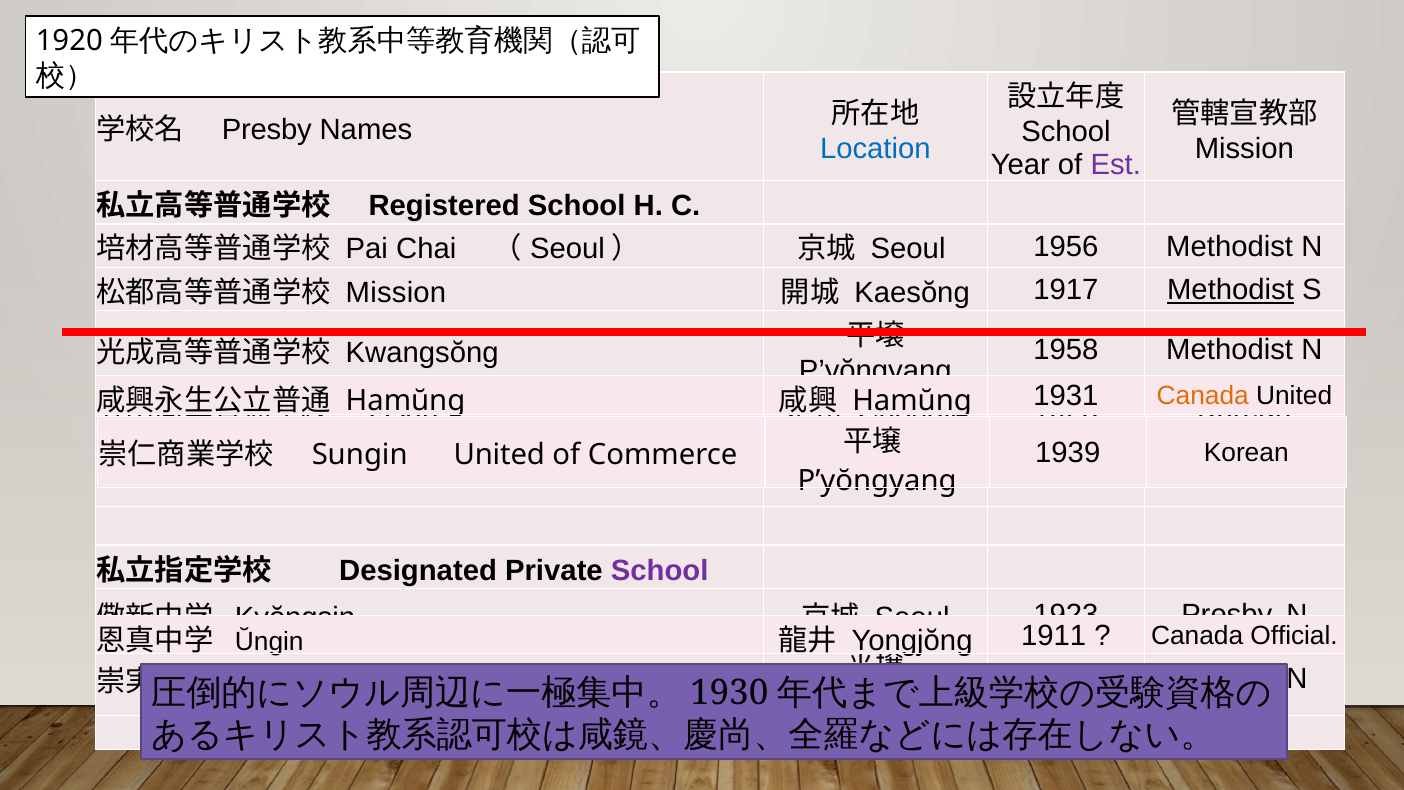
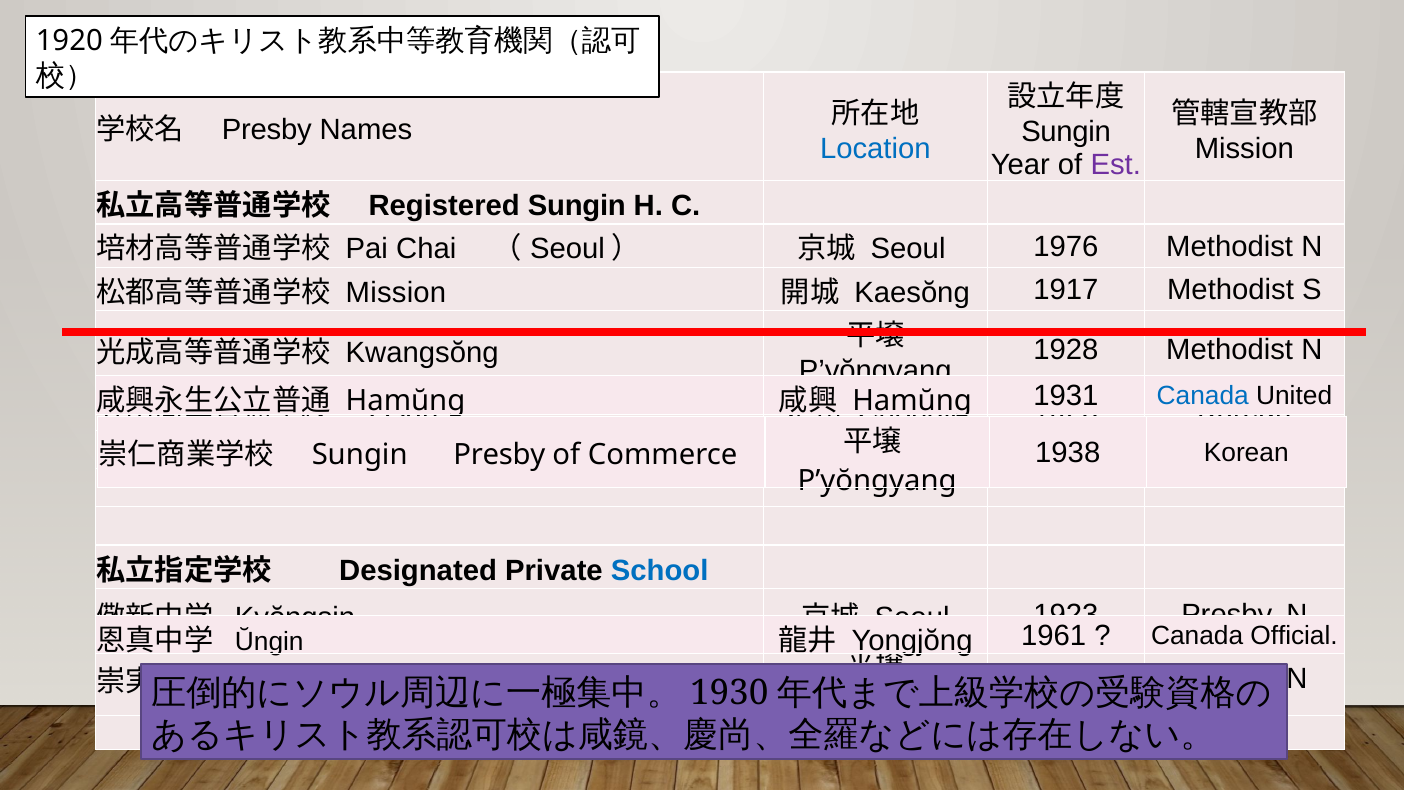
School: School -> Sungin (1066, 132)
Registered School: School -> Sungin (577, 206)
1956: 1956 -> 1976 (1066, 247)
Methodist underline: present -> none (1231, 290)
1958: 1958 -> 1928 (1066, 350)
Canada colour: orange -> blue (1203, 396)
1939: 1939 -> 1938 (1068, 453)
Sungin United: United -> Presby (499, 455)
School colour: purple -> blue (660, 570)
1911: 1911 -> 1961 (1054, 635)
